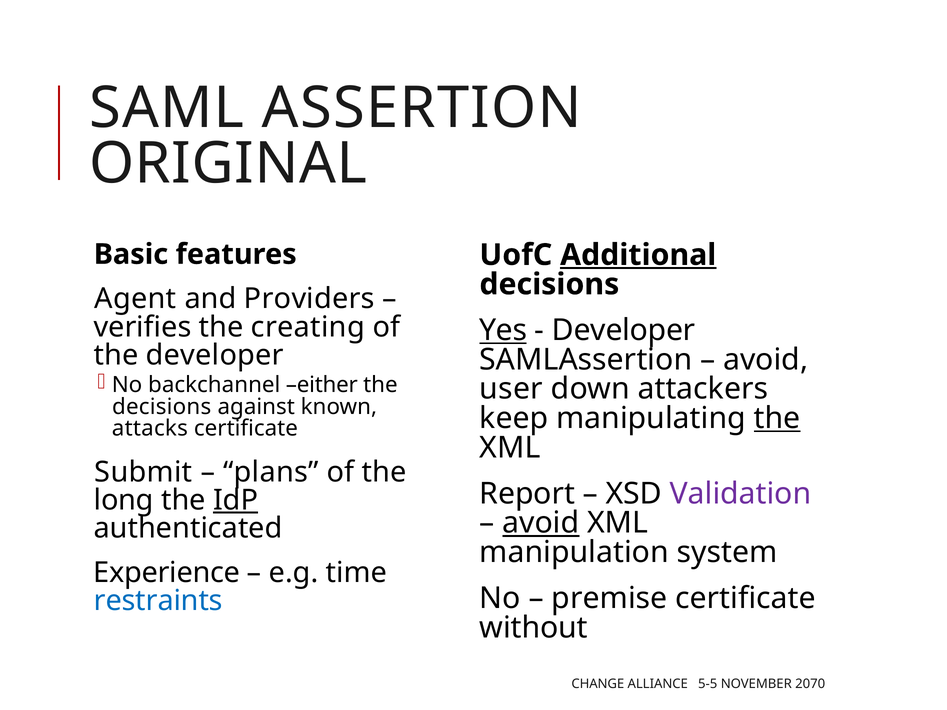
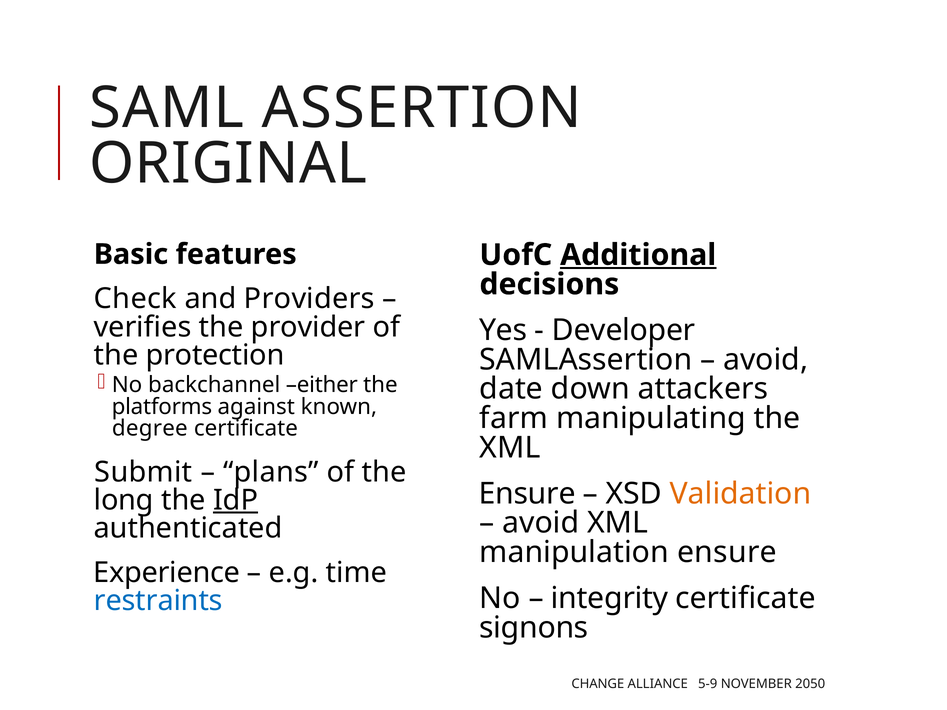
Agent: Agent -> Check (135, 299)
creating: creating -> provider (308, 327)
Yes underline: present -> none (503, 330)
the developer: developer -> protection (215, 355)
user: user -> date (511, 389)
decisions: decisions -> platforms (162, 407)
keep: keep -> farm (514, 418)
the underline: present -> none (777, 418)
attacks: attacks -> degree (150, 429)
Report: Report -> Ensure (527, 494)
Validation colour: purple -> orange (741, 494)
avoid underline: present -> none (541, 523)
manipulation system: system -> ensure (727, 552)
premise: premise -> integrity (610, 598)
without: without -> signons (534, 628)
5-5: 5-5 -> 5-9 (708, 684)
2070: 2070 -> 2050 (810, 684)
